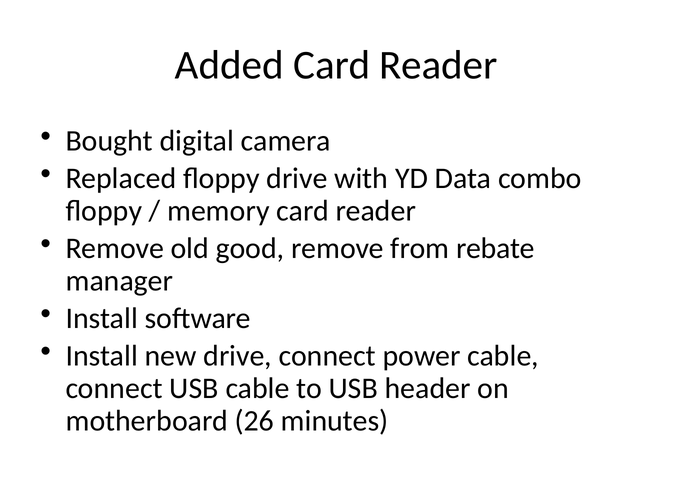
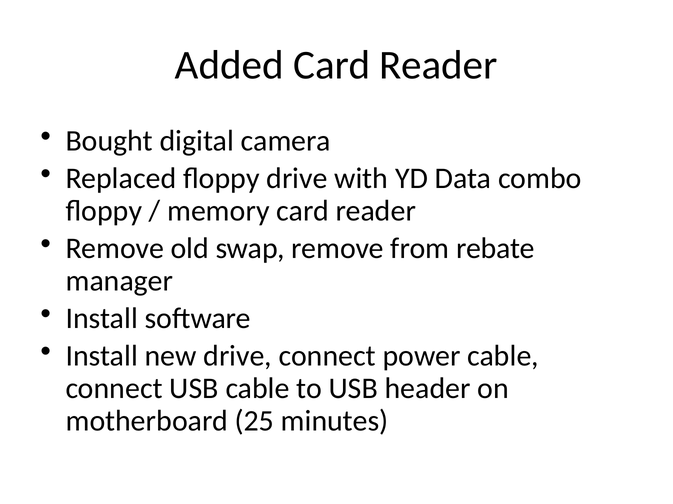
good: good -> swap (250, 249)
26: 26 -> 25 (254, 421)
